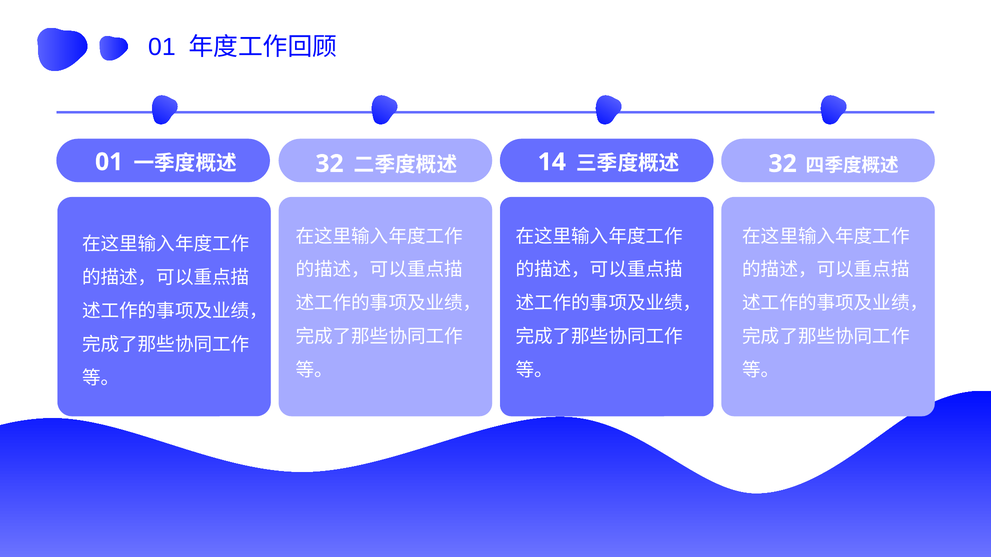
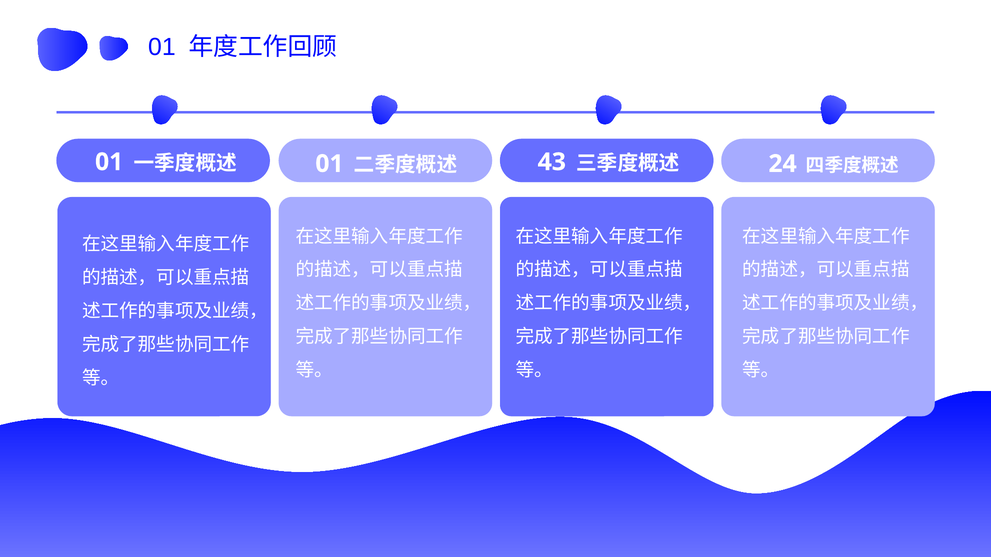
32: 32 -> 01 (329, 164)
14: 14 -> 43 (552, 162)
32: 32 -> 24 (783, 164)
